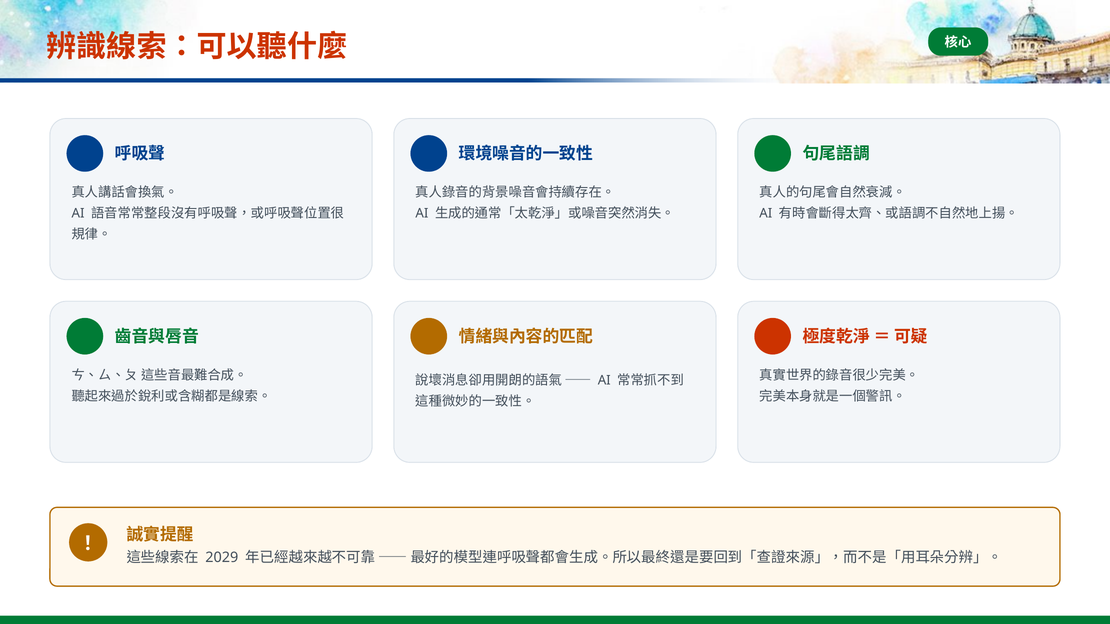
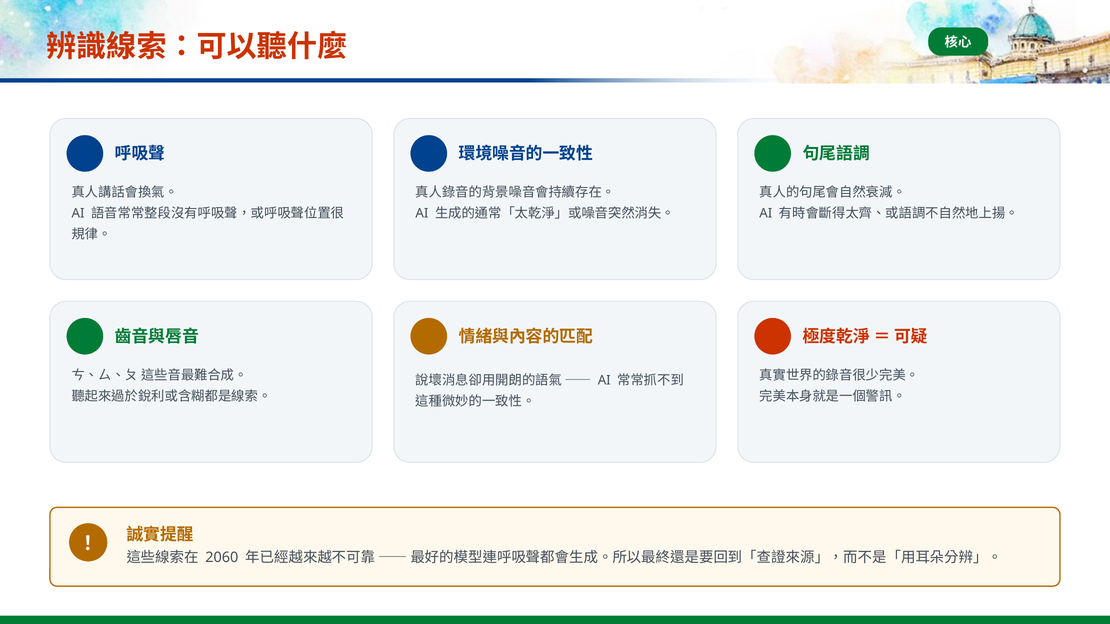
2029: 2029 -> 2060 (222, 558)
